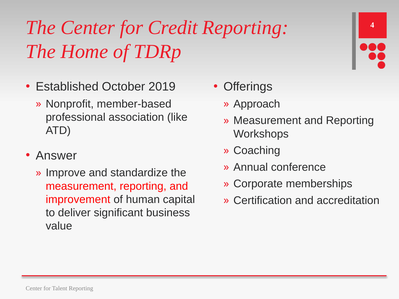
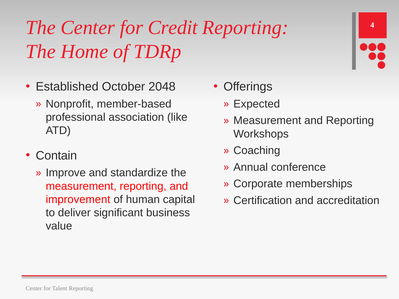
2019: 2019 -> 2048 (162, 87)
Approach: Approach -> Expected (257, 104)
Answer: Answer -> Contain (56, 156)
